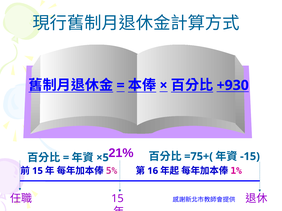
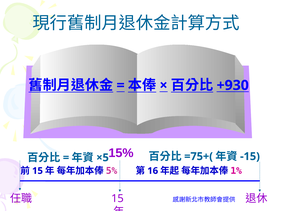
21%: 21% -> 15% (121, 153)
